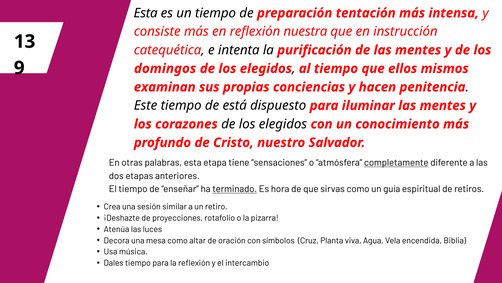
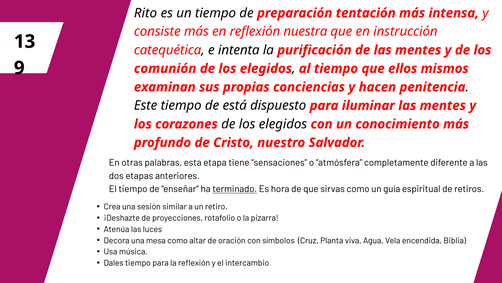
Esta: Esta -> Rito (145, 13)
domingos: domingos -> comunión (165, 68)
completamente underline: present -> none (396, 162)
